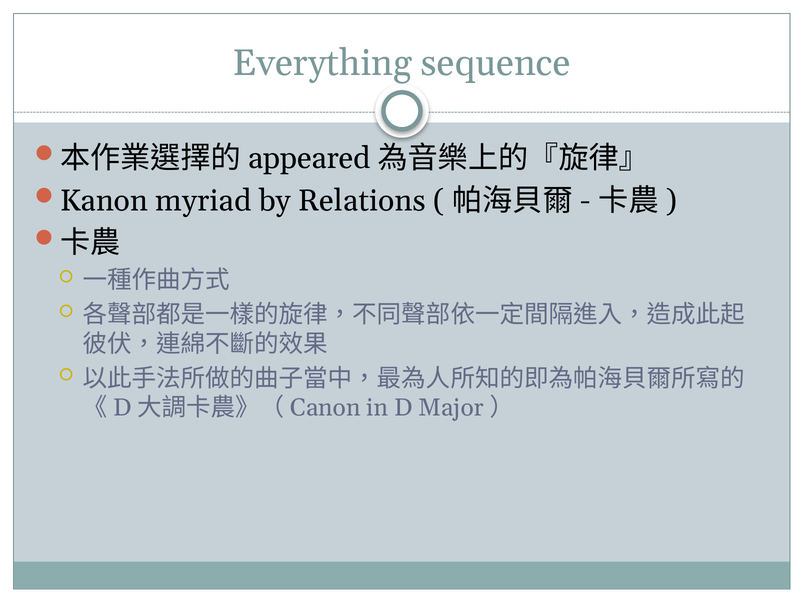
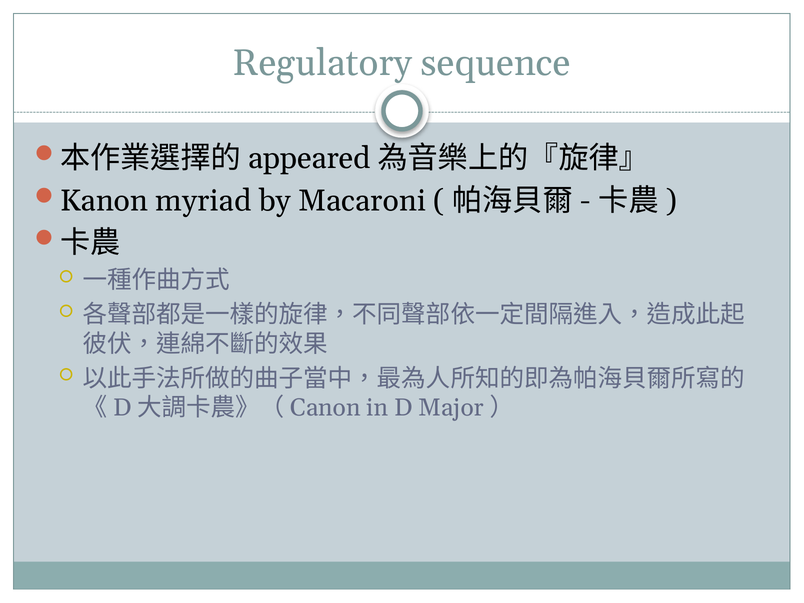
Everything: Everything -> Regulatory (322, 63)
Relations: Relations -> Macaroni (362, 201)
